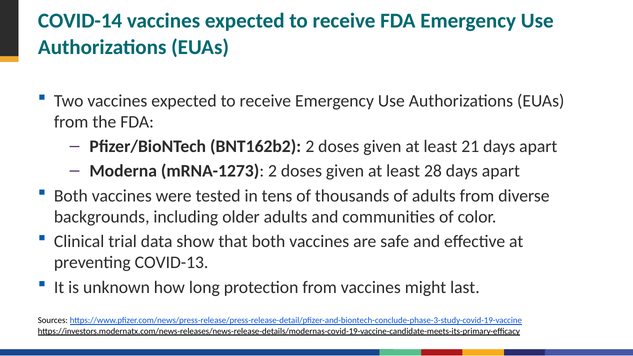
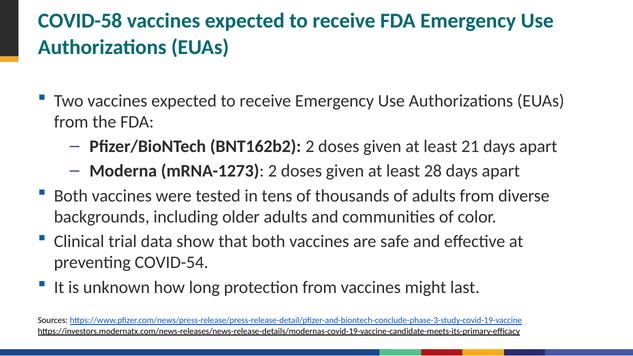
COVID-14: COVID-14 -> COVID-58 (80, 21)
COVID-13: COVID-13 -> COVID-54 (172, 263)
